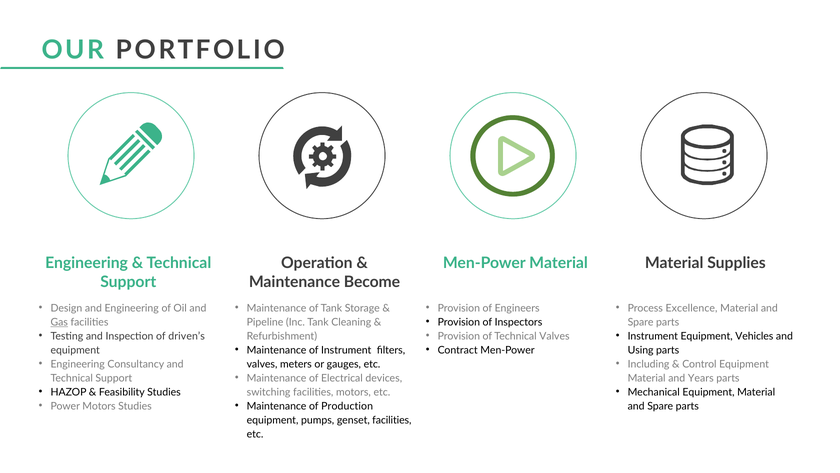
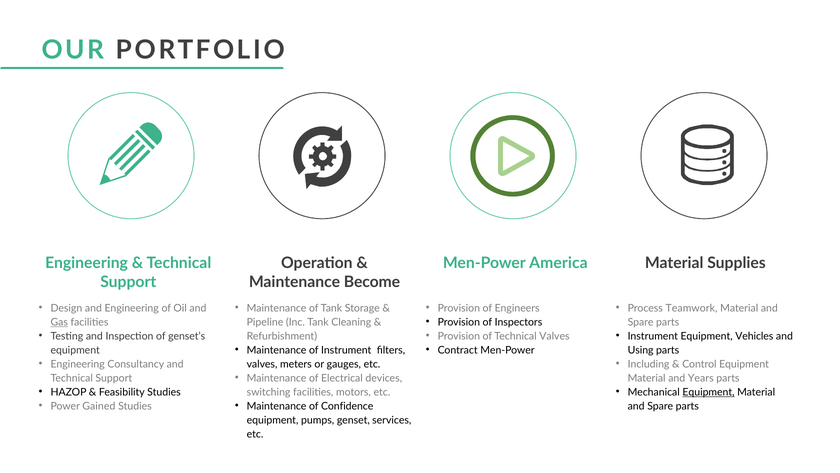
Material: Material -> America (558, 263)
Excellence: Excellence -> Teamwork (692, 308)
driven’s: driven’s -> genset’s (187, 336)
Equipment underline: none -> present (709, 392)
Power Motors: Motors -> Gained (99, 406)
Production: Production -> Confidence (347, 406)
genset facilities: facilities -> services (392, 420)
